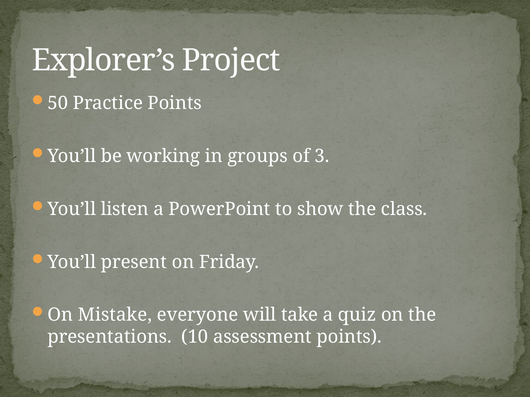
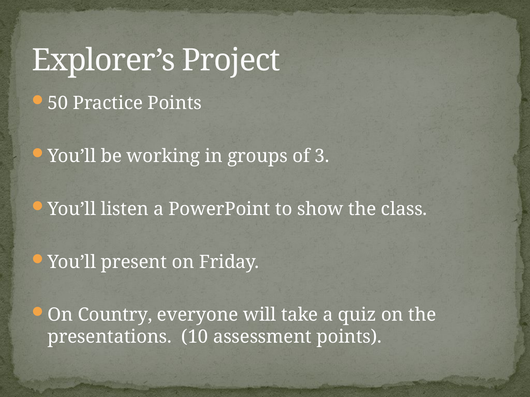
Mistake: Mistake -> Country (115, 315)
